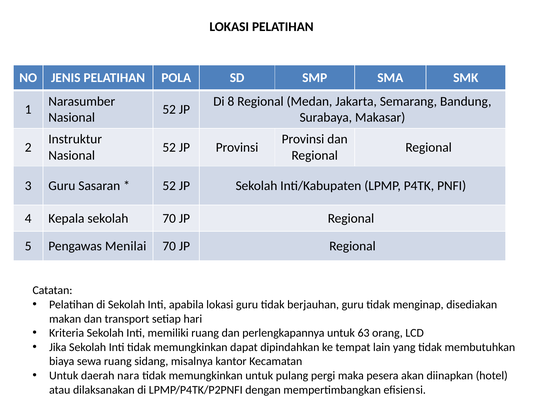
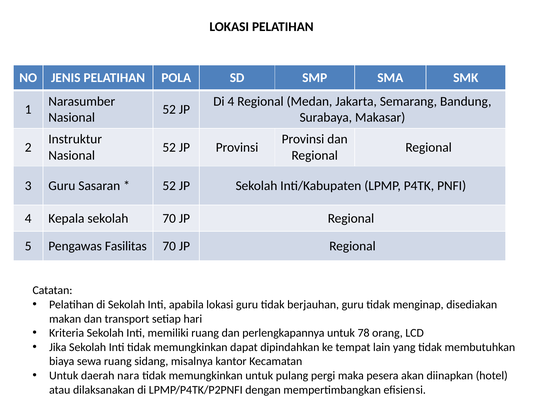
Di 8: 8 -> 4 (231, 101)
Menilai: Menilai -> Fasilitas (126, 246)
63: 63 -> 78 (364, 333)
